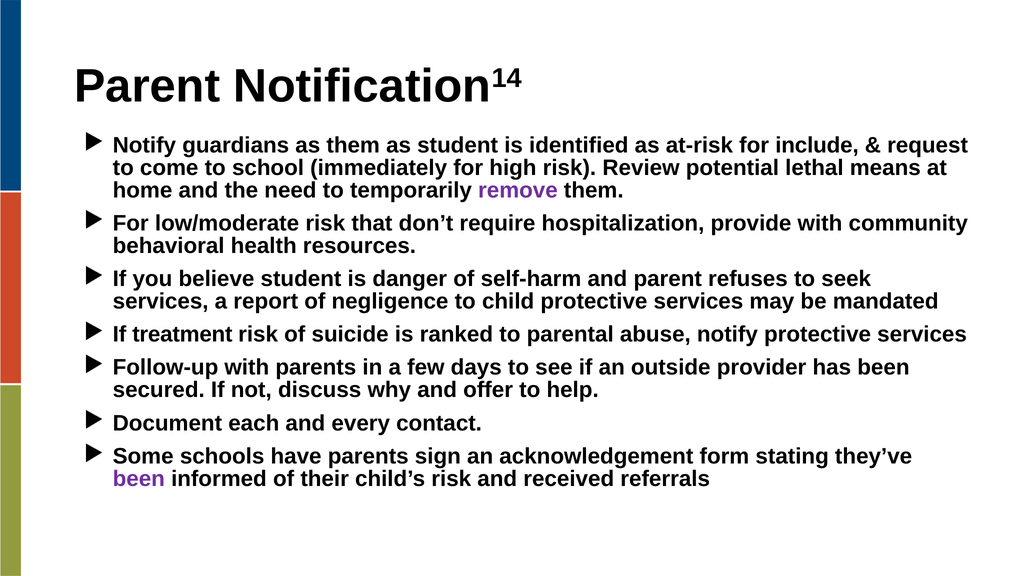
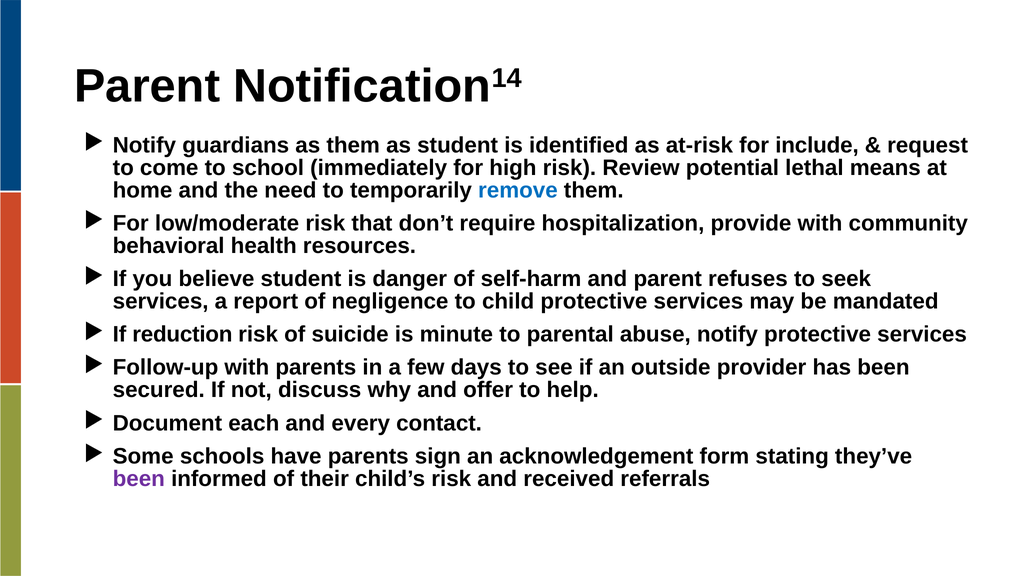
remove colour: purple -> blue (518, 190)
treatment: treatment -> reduction (182, 334)
ranked: ranked -> minute (456, 334)
